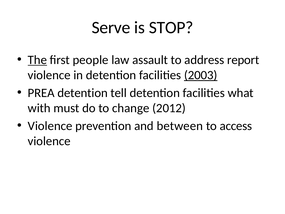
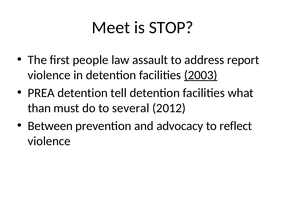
Serve: Serve -> Meet (111, 28)
The underline: present -> none (37, 60)
with: with -> than (39, 108)
change: change -> several (131, 108)
Violence: Violence -> Between (50, 126)
between: between -> advocacy (180, 126)
access: access -> reflect (236, 126)
